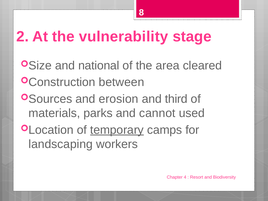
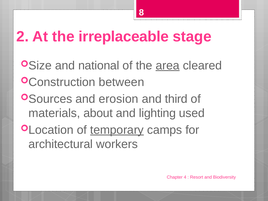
vulnerability: vulnerability -> irreplaceable (124, 37)
area underline: none -> present (168, 66)
parks: parks -> about (98, 113)
cannot: cannot -> lighting (157, 113)
landscaping: landscaping -> architectural (61, 144)
